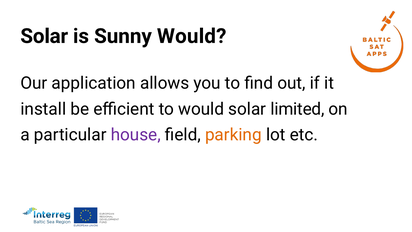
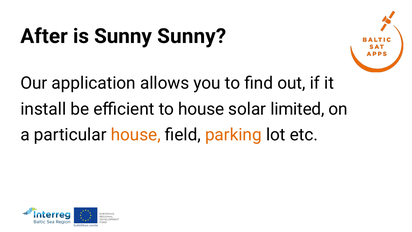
Solar: Solar -> After (44, 36)
Sunny Would: Would -> Sunny (192, 36)
to would: would -> house (201, 109)
house colour: purple -> orange (136, 135)
